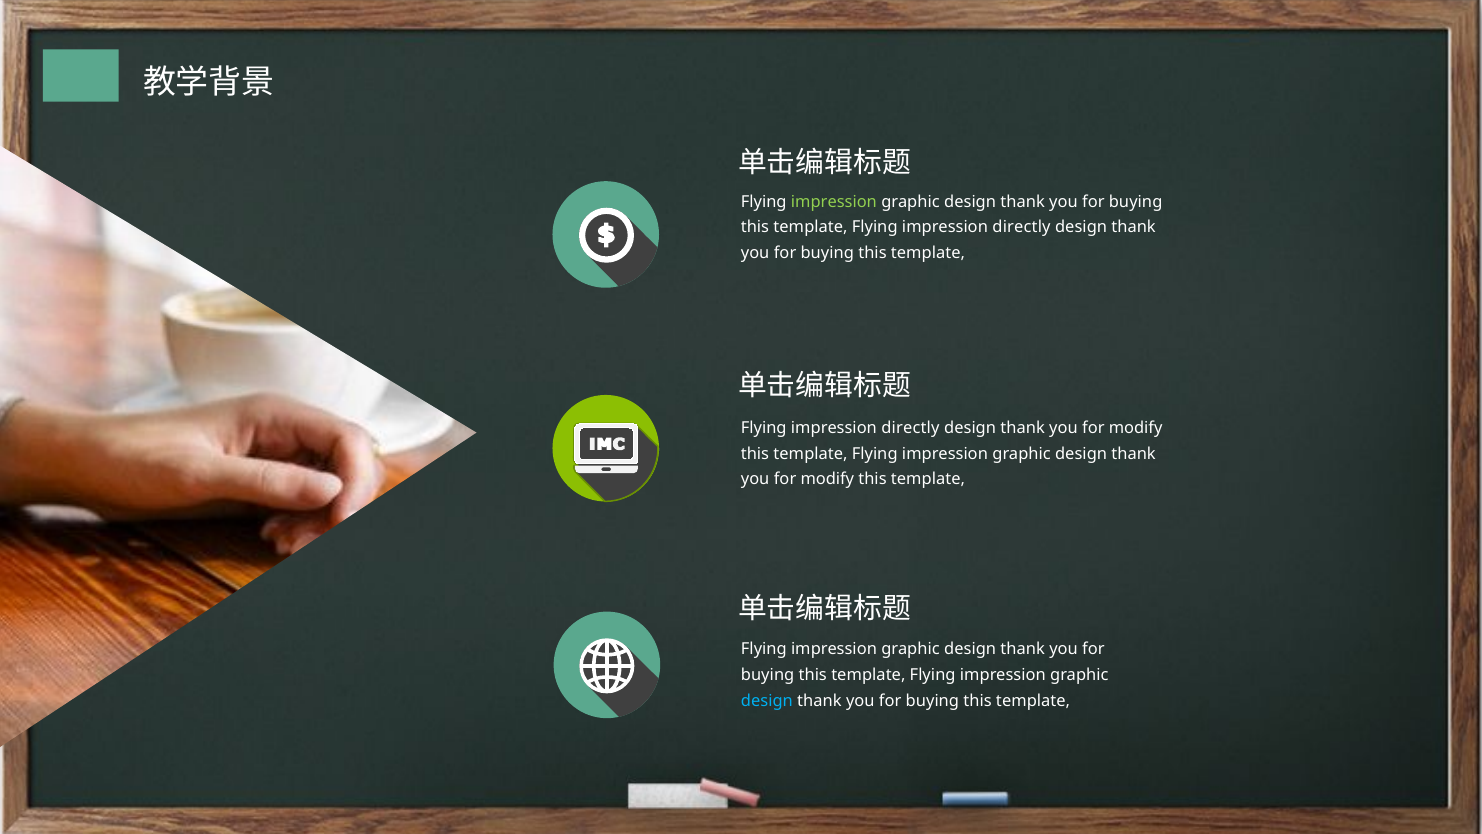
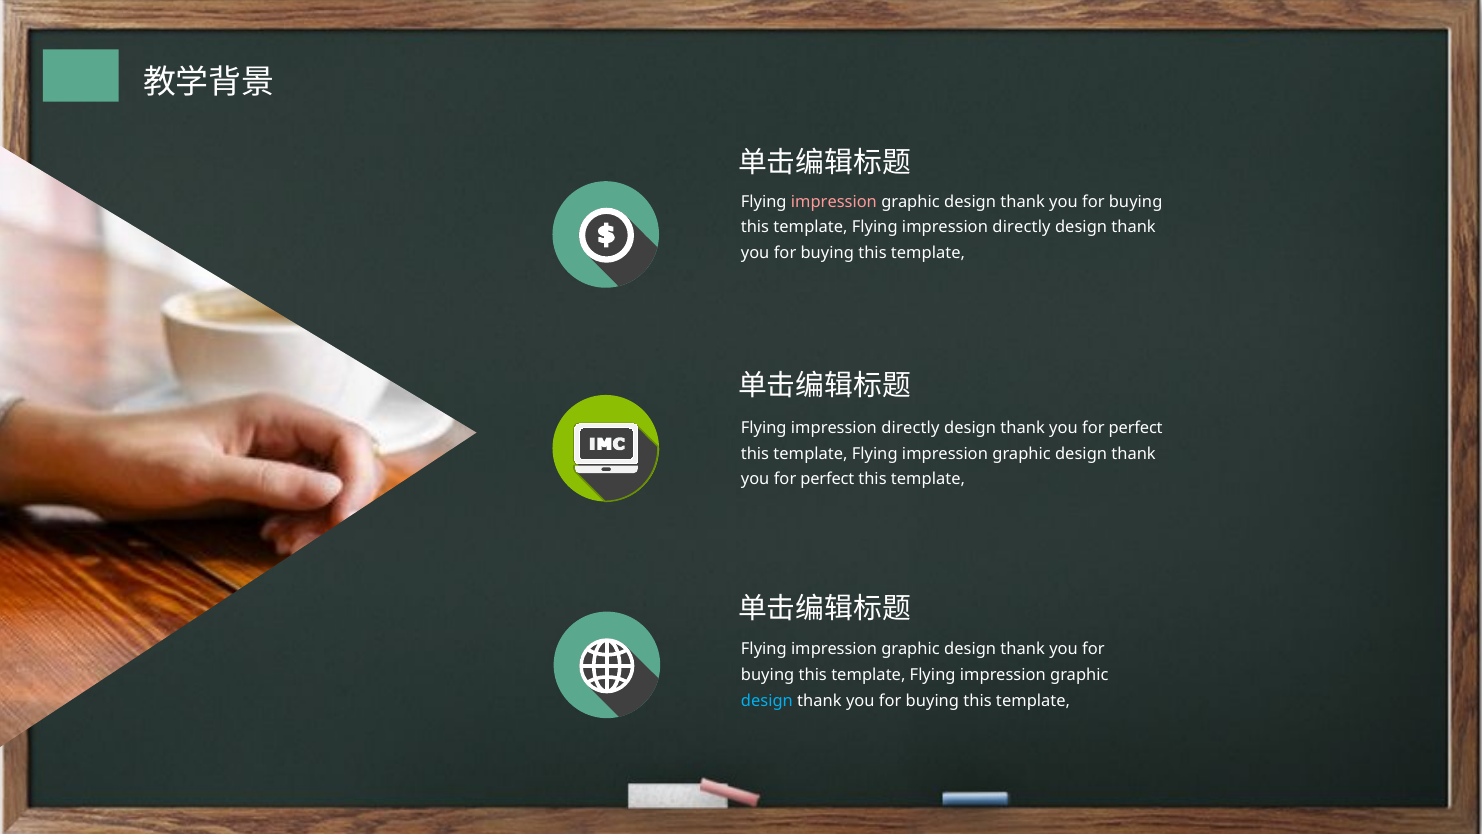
impression colour: light green -> pink (834, 202)
modify: modify -> perfect (1136, 428)
modify: modify -> perfect (827, 479)
